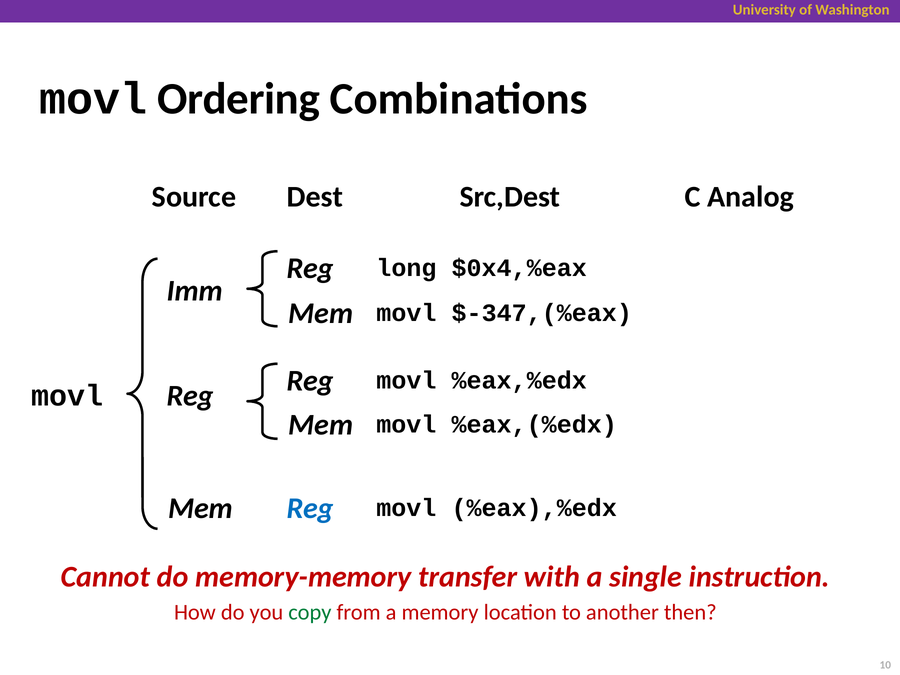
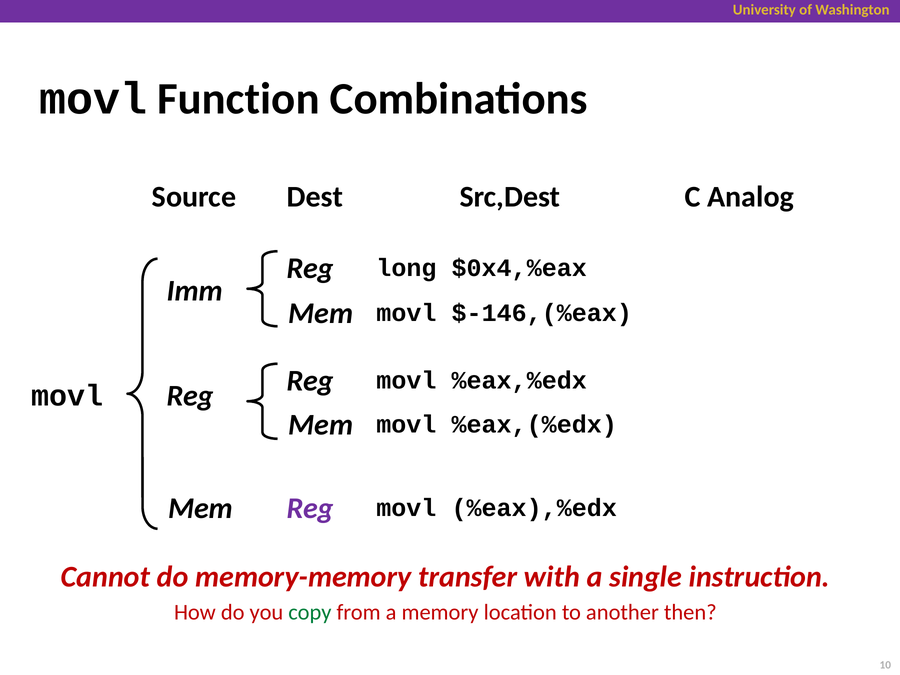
Ordering: Ordering -> Function (238, 99)
$-347,(%eax: $-347,(%eax -> $-146,(%eax (542, 313)
Reg colour: blue -> purple (310, 508)
